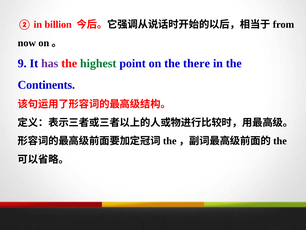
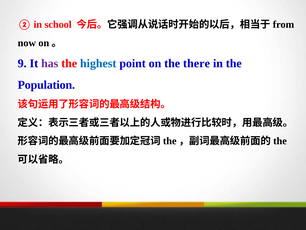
billion: billion -> school (58, 24)
highest colour: green -> blue (98, 63)
Continents: Continents -> Population (46, 85)
